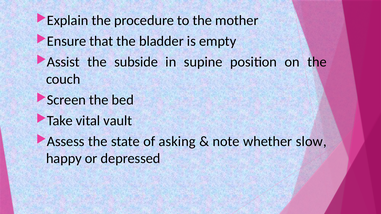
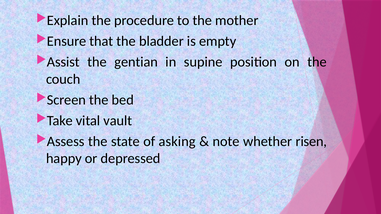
subside: subside -> gentian (136, 62)
slow: slow -> risen (311, 142)
